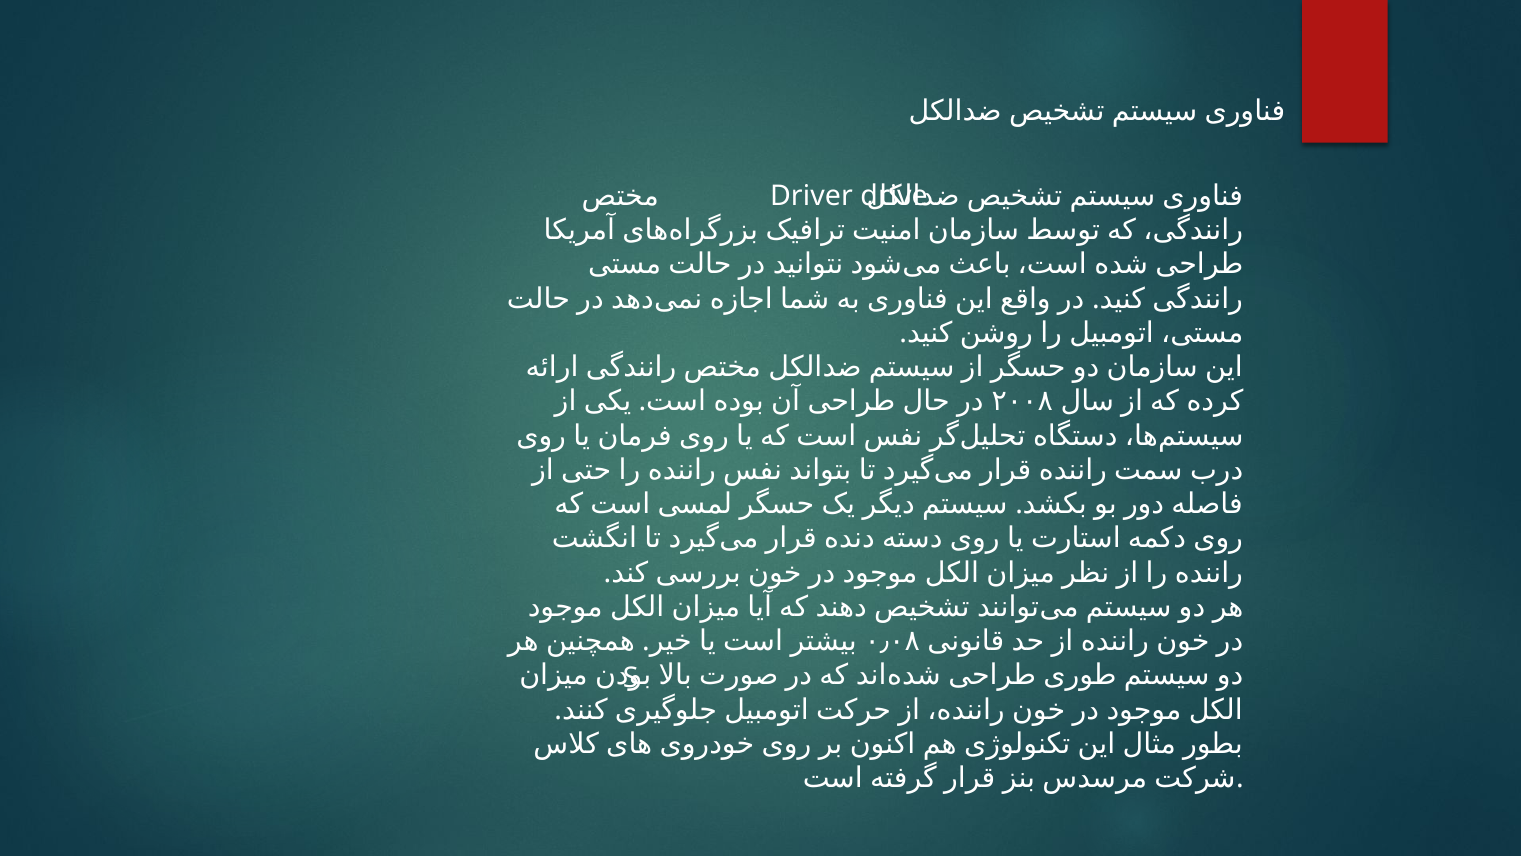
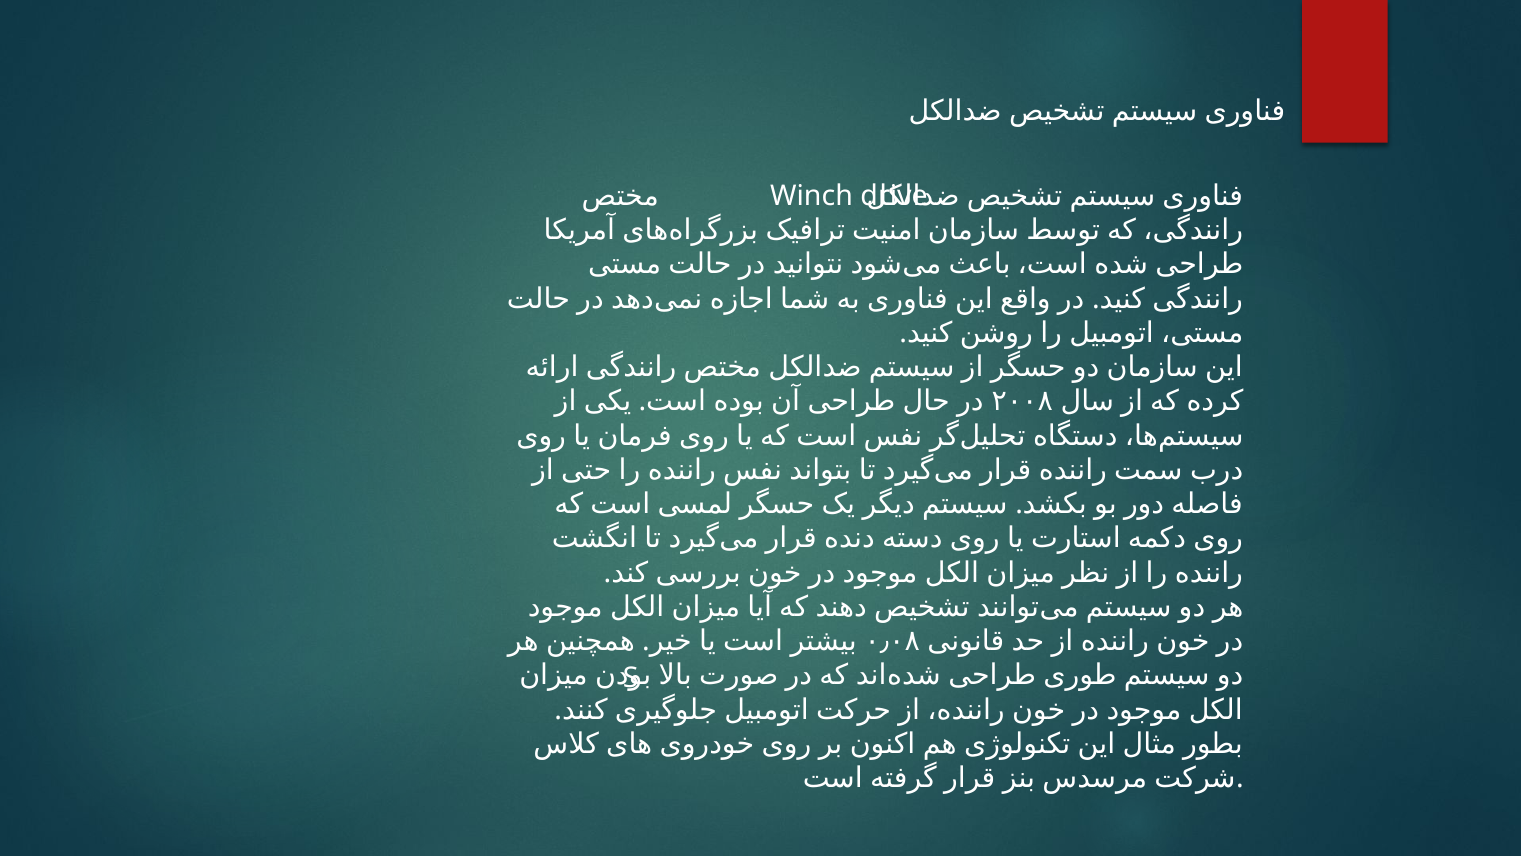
Driver: Driver -> Winch (812, 196)
